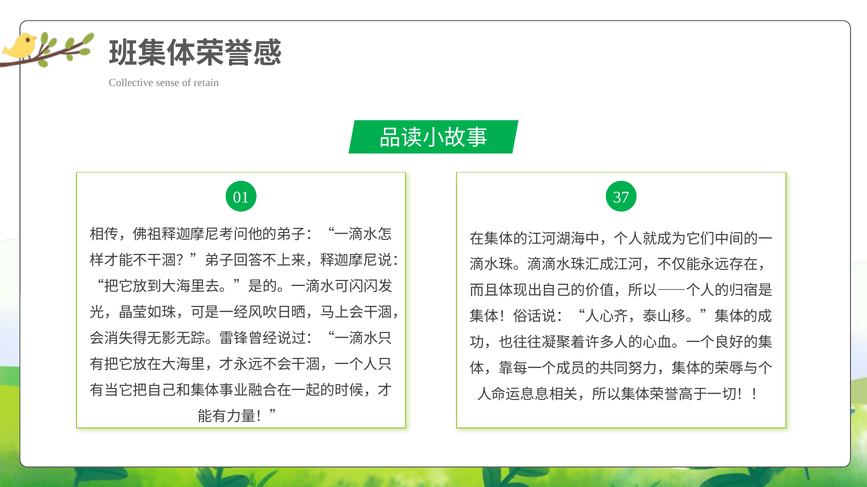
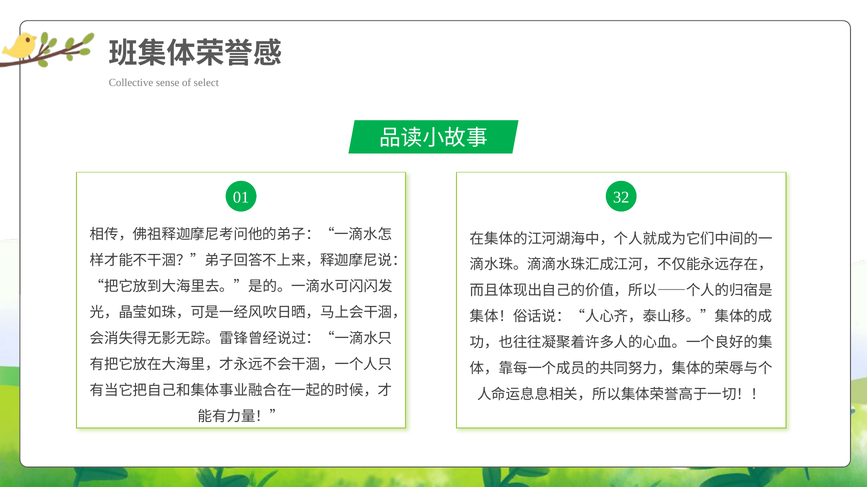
retain: retain -> select (206, 83)
37: 37 -> 32 (621, 198)
